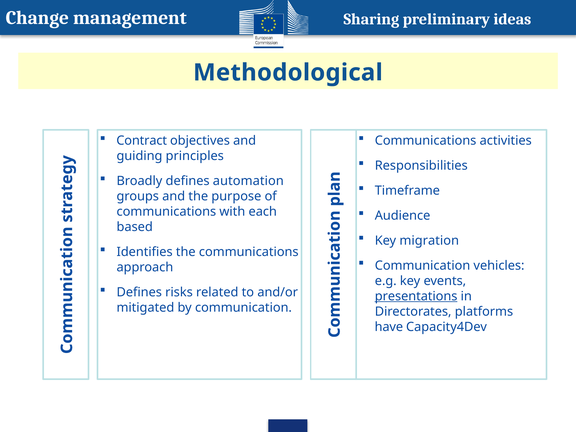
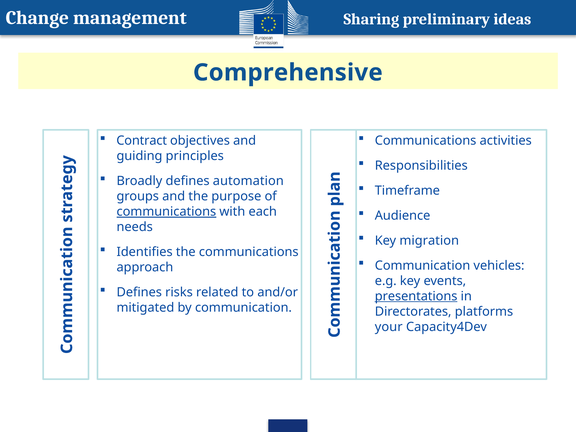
Methodological: Methodological -> Comprehensive (288, 73)
communications underline: none -> present (166, 212)
based: based -> needs (135, 227)
have: have -> your (389, 327)
